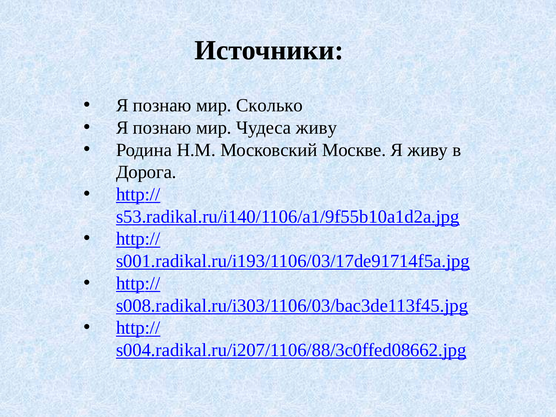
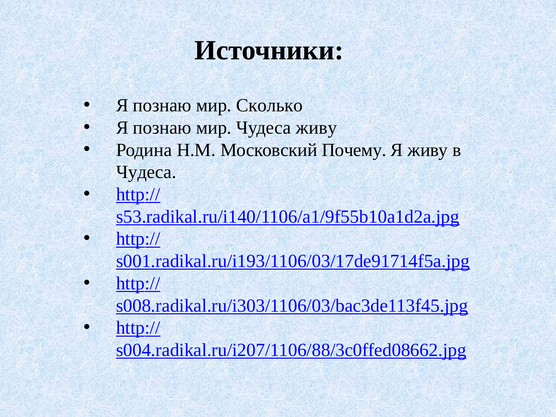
Москве: Москве -> Почему (354, 150)
Дорога: Дорога -> Чудеса (146, 172)
